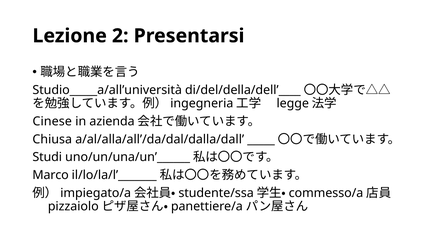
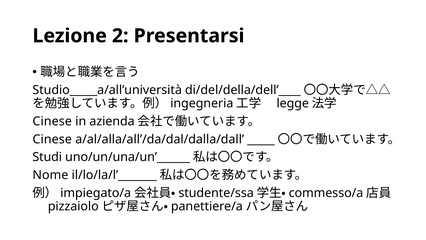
Chiusa: Chiusa -> Cinese (52, 139)
Marco: Marco -> Nome (50, 175)
